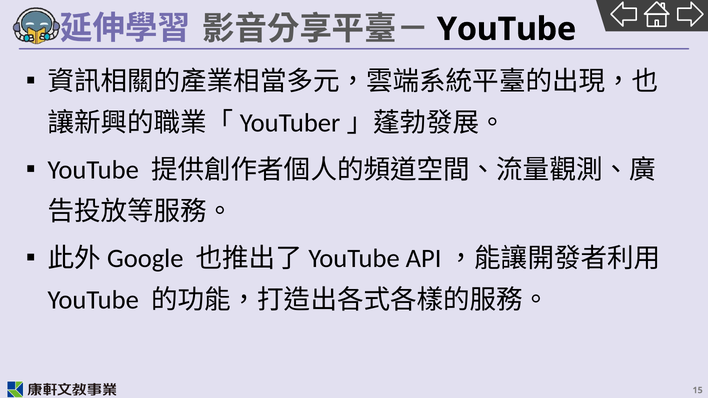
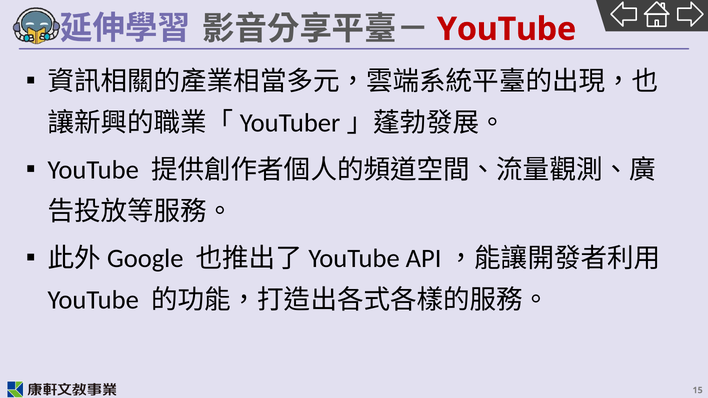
YouTube colour: black -> red (507, 29)
